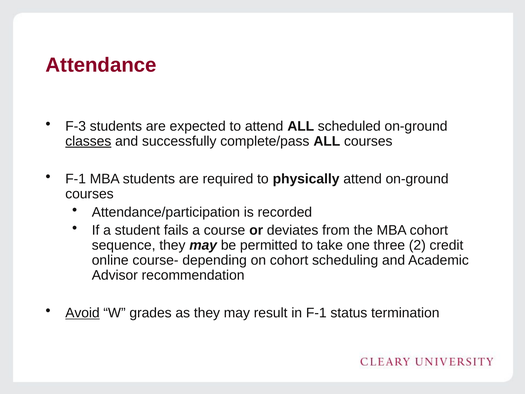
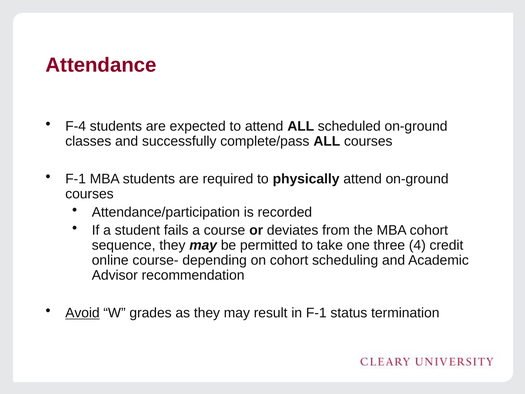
F-3: F-3 -> F-4 (76, 126)
classes underline: present -> none (88, 141)
2: 2 -> 4 (417, 245)
